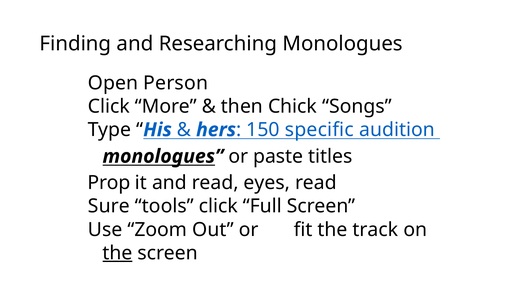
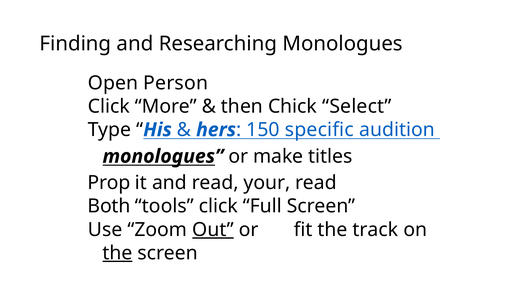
Songs: Songs -> Select (357, 106)
paste: paste -> make (278, 156)
eyes: eyes -> your (267, 182)
Sure: Sure -> Both (109, 206)
Out underline: none -> present (213, 229)
